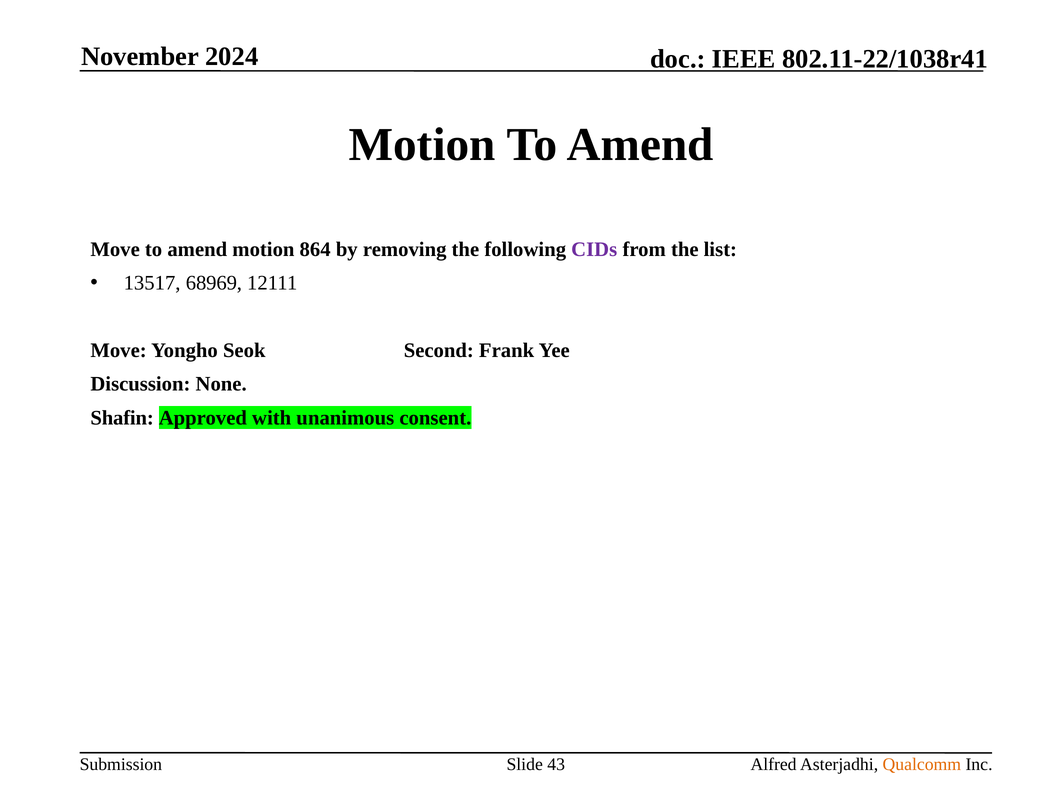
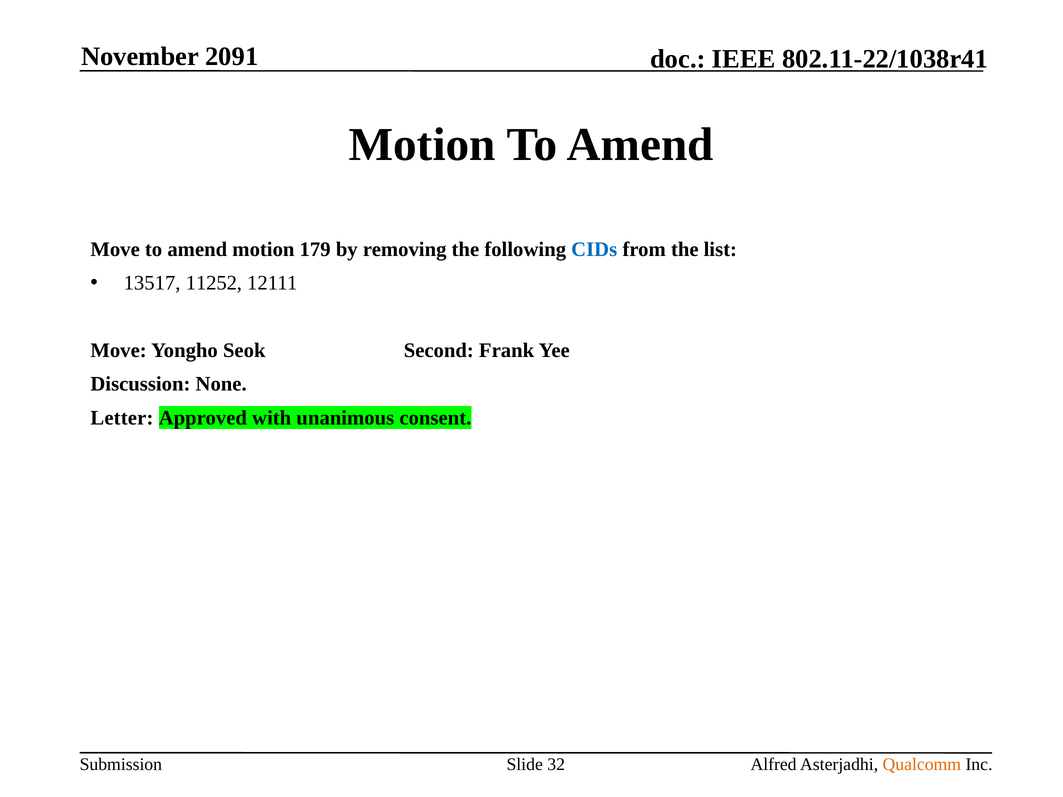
2024: 2024 -> 2091 (232, 56)
864: 864 -> 179 (315, 250)
CIDs colour: purple -> blue (594, 250)
68969: 68969 -> 11252 (214, 283)
Shafin: Shafin -> Letter (122, 418)
43: 43 -> 32 (556, 765)
